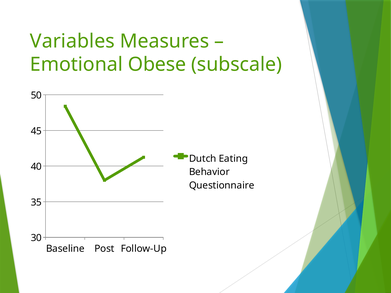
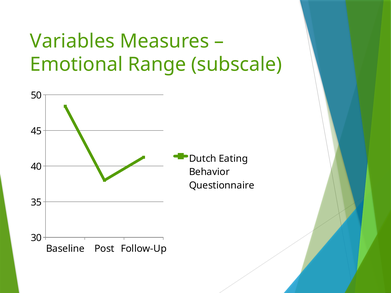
Obese: Obese -> Range (157, 65)
